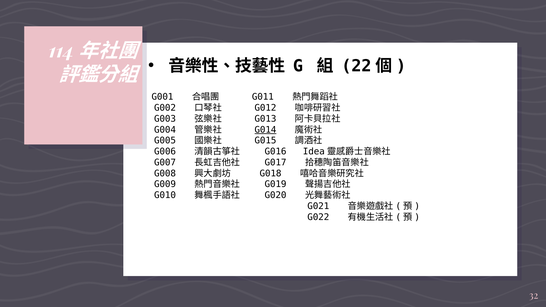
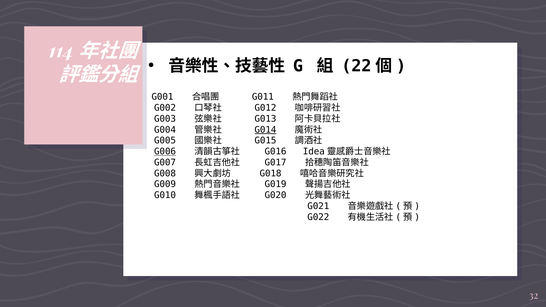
G006 underline: none -> present (165, 152)
